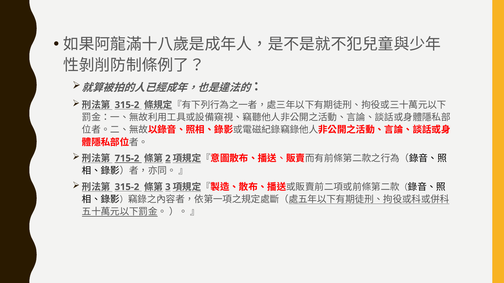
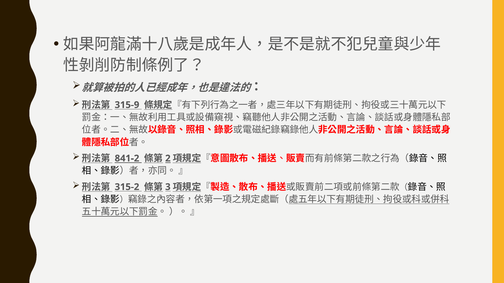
315-2: 315-2 -> 315-9 (127, 105)
715-2: 715-2 -> 841-2 (127, 159)
